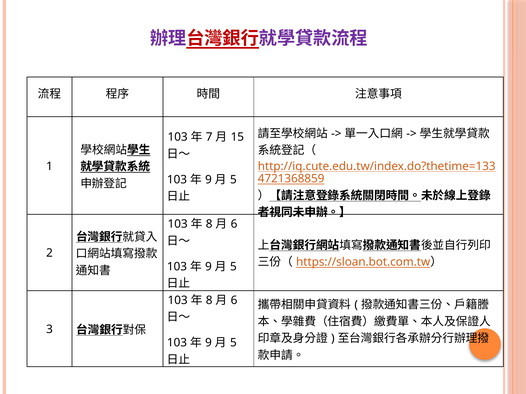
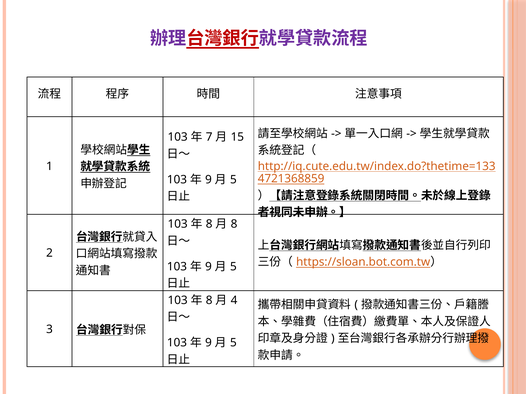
6: 6 -> 8 (234, 224)
6: 6 -> 4 (234, 301)
